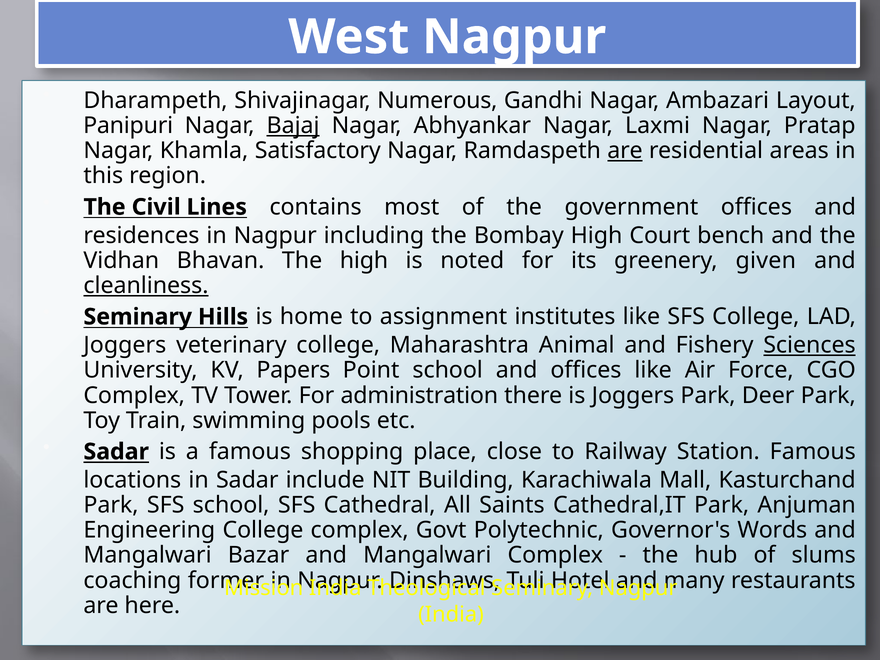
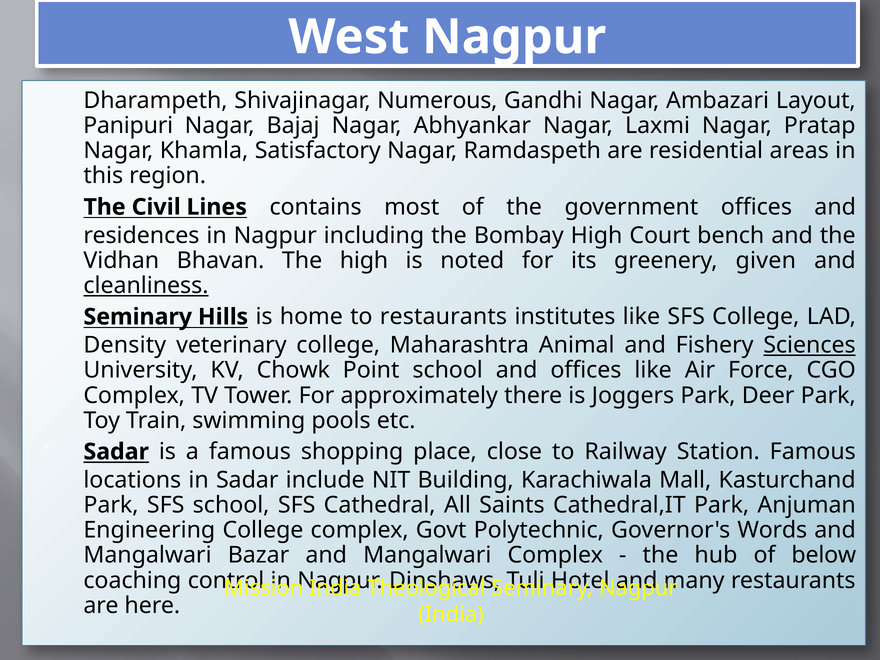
Bajaj underline: present -> none (293, 126)
are underline: present -> none (625, 151)
to assignment: assignment -> restaurants (443, 317)
Joggers: Joggers -> Density (125, 345)
Papers: Papers -> Chowk (293, 370)
administration: administration -> approximately (419, 395)
slums: slums -> below (824, 555)
former: former -> control (226, 580)
